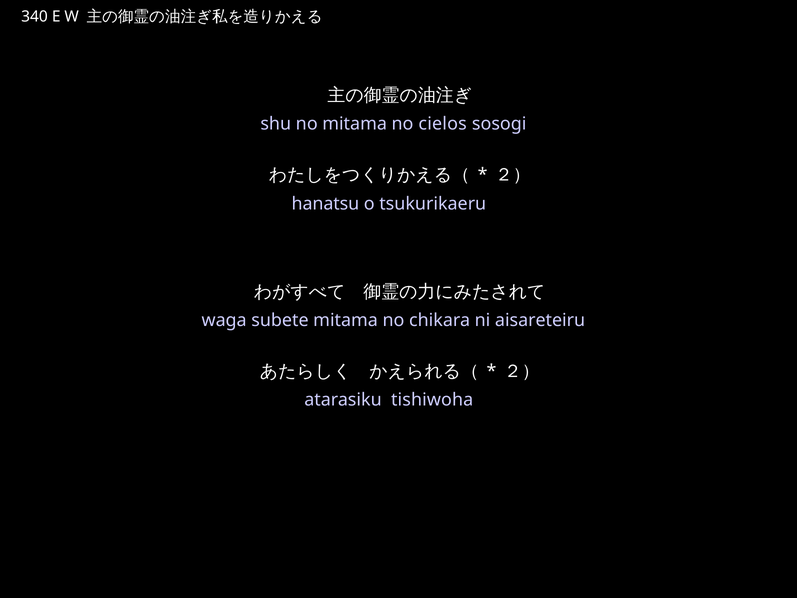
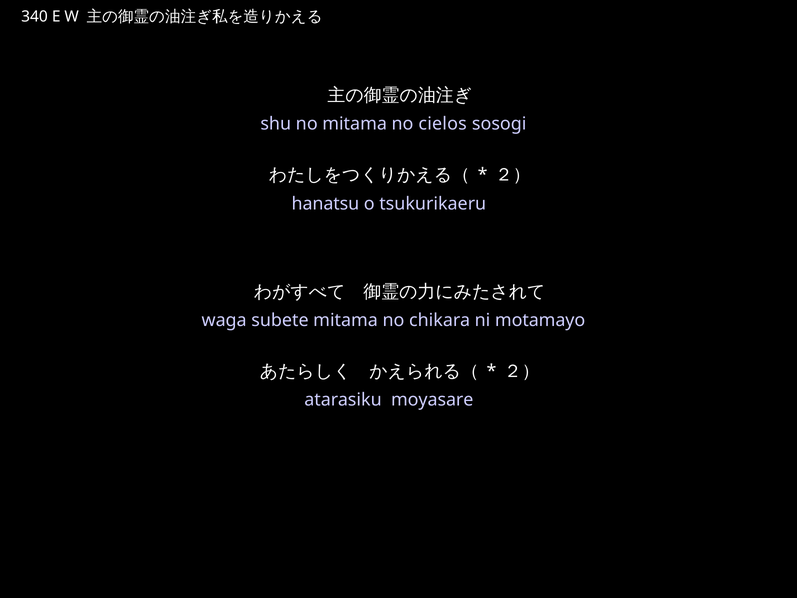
aisareteiru: aisareteiru -> motamayo (540, 320)
tishiwoha: tishiwoha -> moyasare (432, 400)
